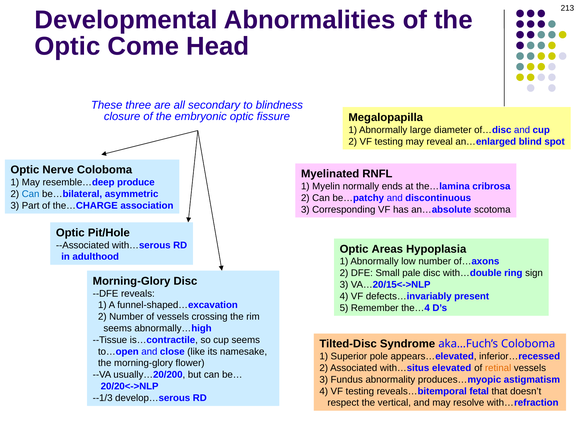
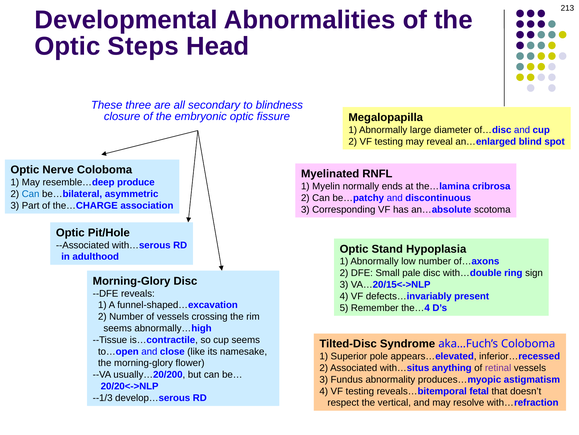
Come: Come -> Steps (143, 46)
Areas: Areas -> Stand (387, 249)
elevated: elevated -> anything (452, 367)
retinal colour: orange -> purple (498, 367)
